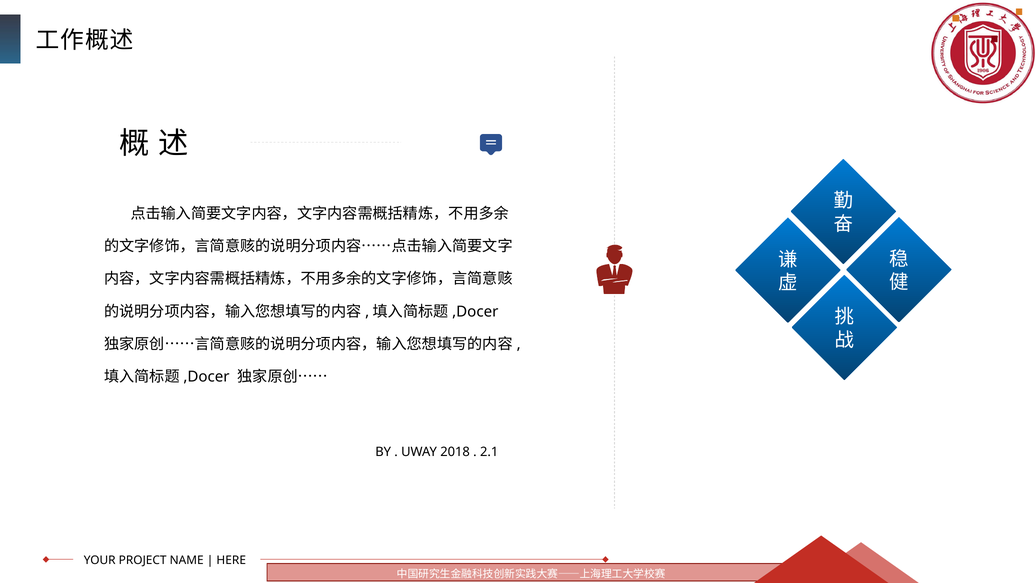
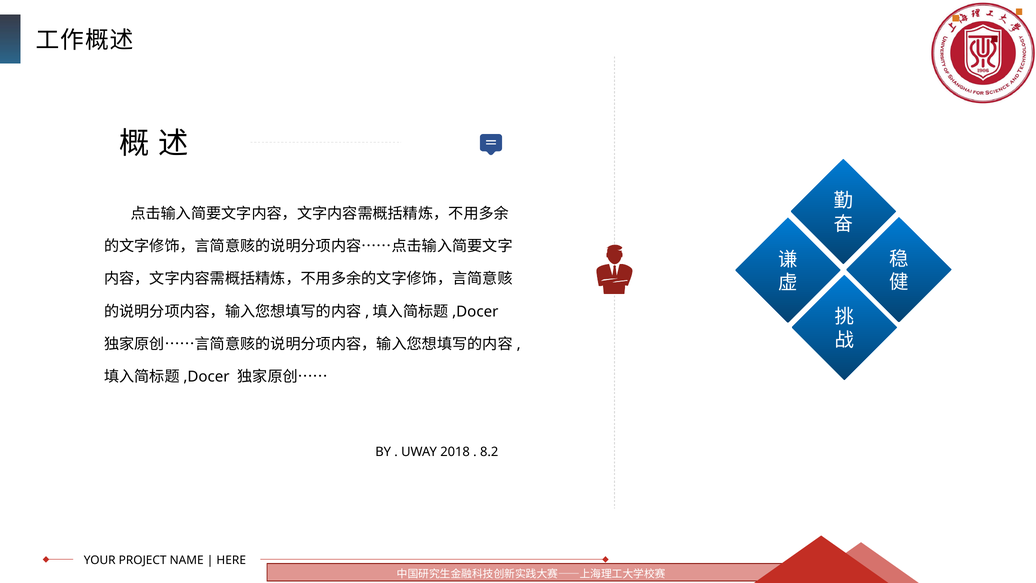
2.1: 2.1 -> 8.2 (489, 452)
